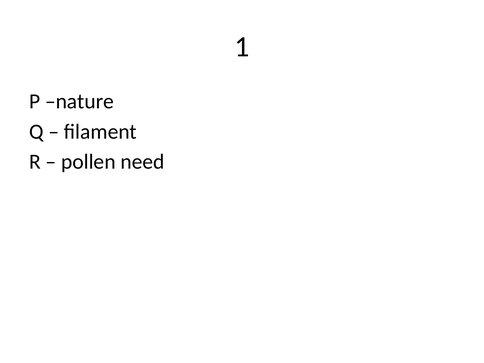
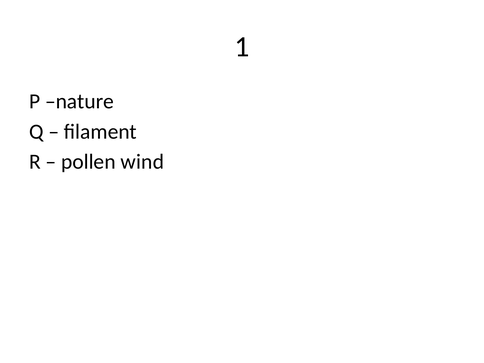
need: need -> wind (142, 162)
